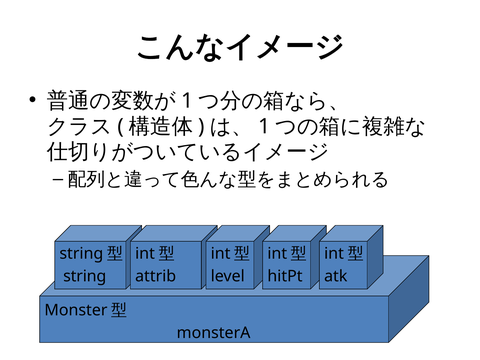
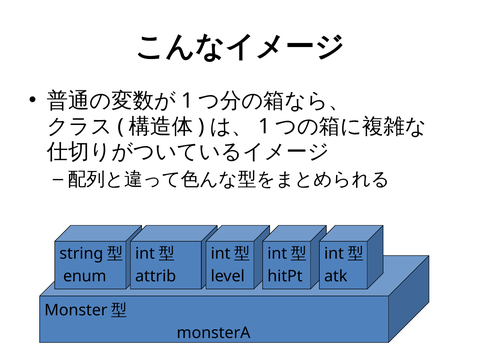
string: string -> enum (85, 276)
